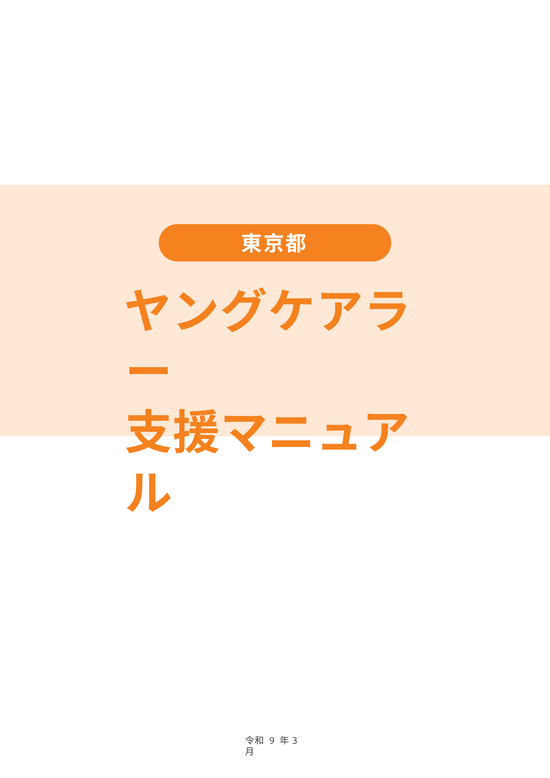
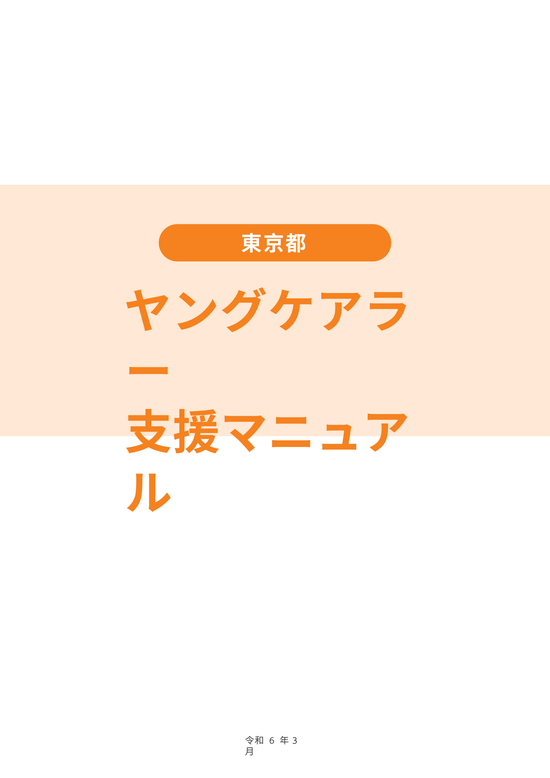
9: 9 -> 6 (272, 741)
